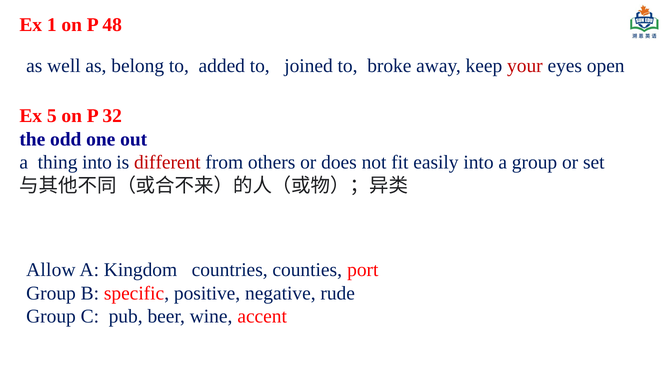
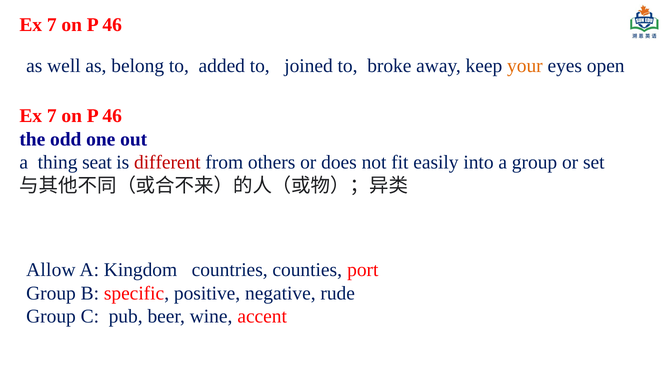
1: 1 -> 7 (52, 25)
48: 48 -> 46 (112, 25)
your colour: red -> orange (525, 66)
5: 5 -> 7 (52, 116)
32: 32 -> 46 (112, 116)
thing into: into -> seat (97, 163)
